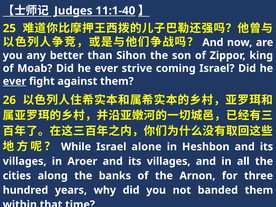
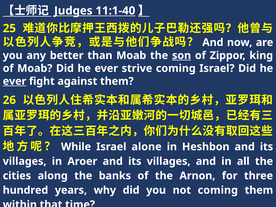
than Sihon: Sihon -> Moab (131, 55)
son underline: none -> present (182, 55)
not banded: banded -> coming (218, 190)
